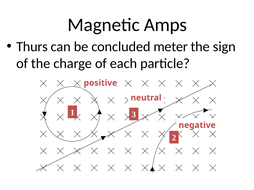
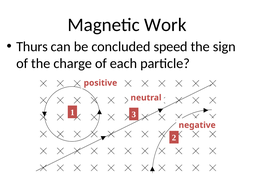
Amps: Amps -> Work (165, 25)
meter: meter -> speed (171, 47)
